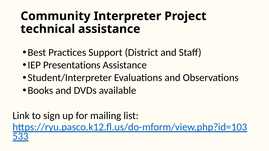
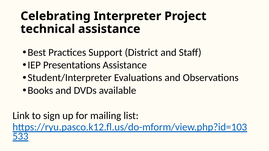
Community: Community -> Celebrating (56, 16)
